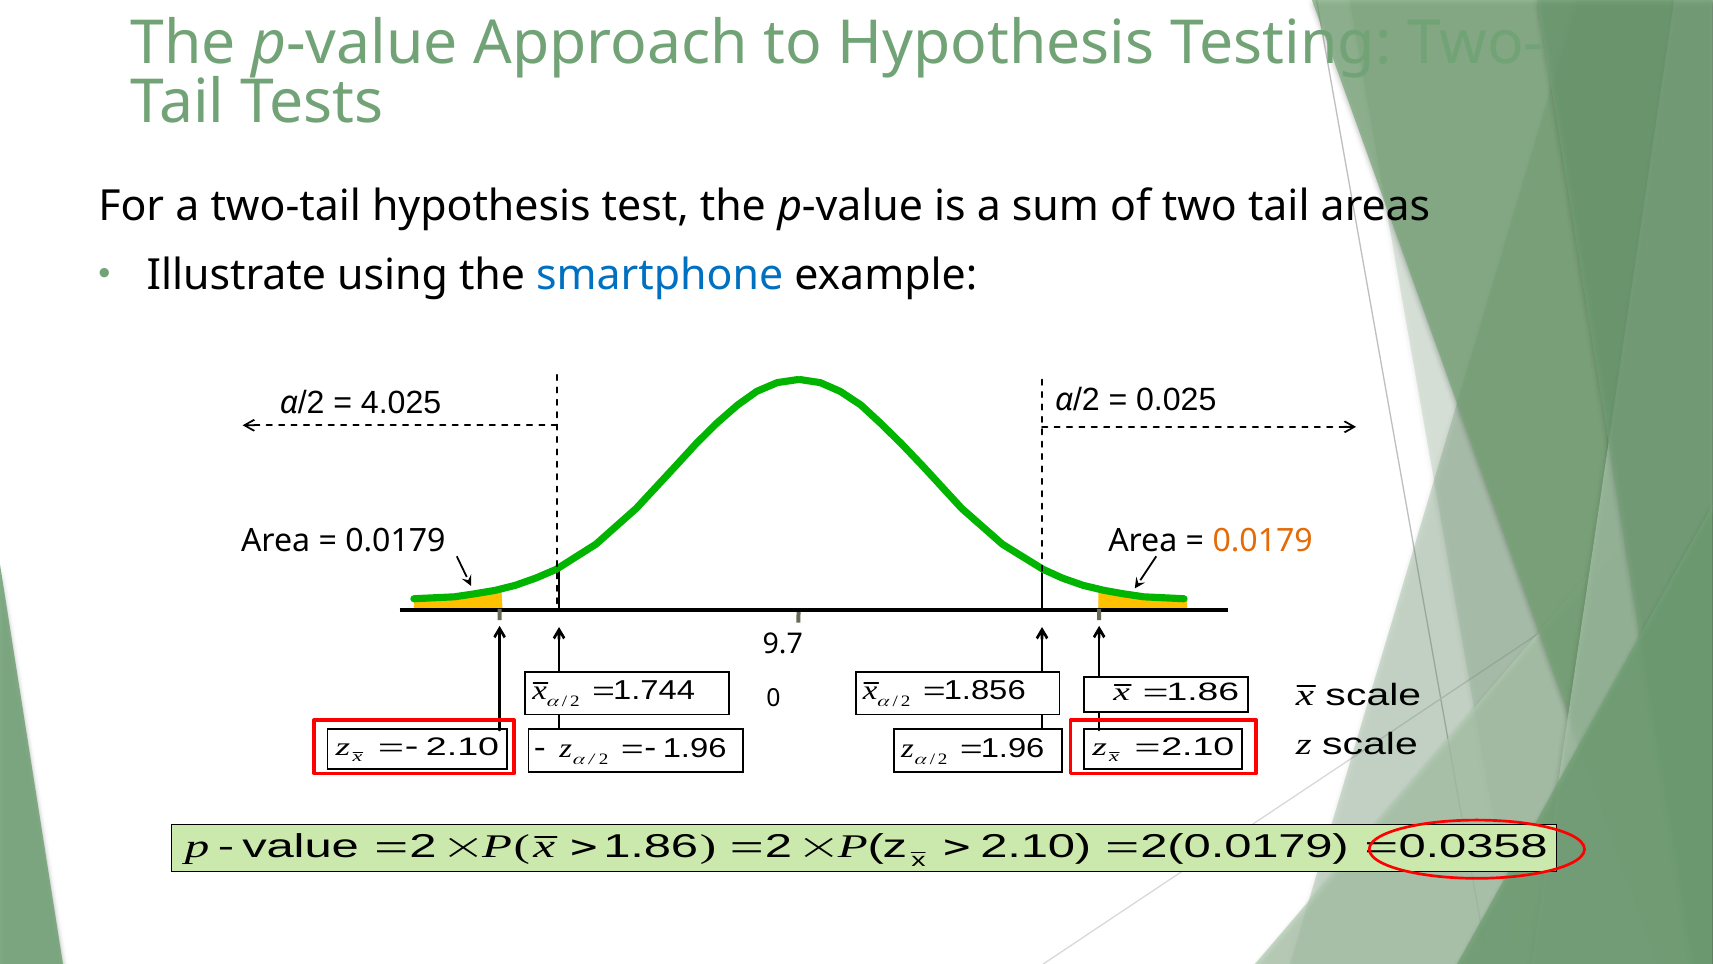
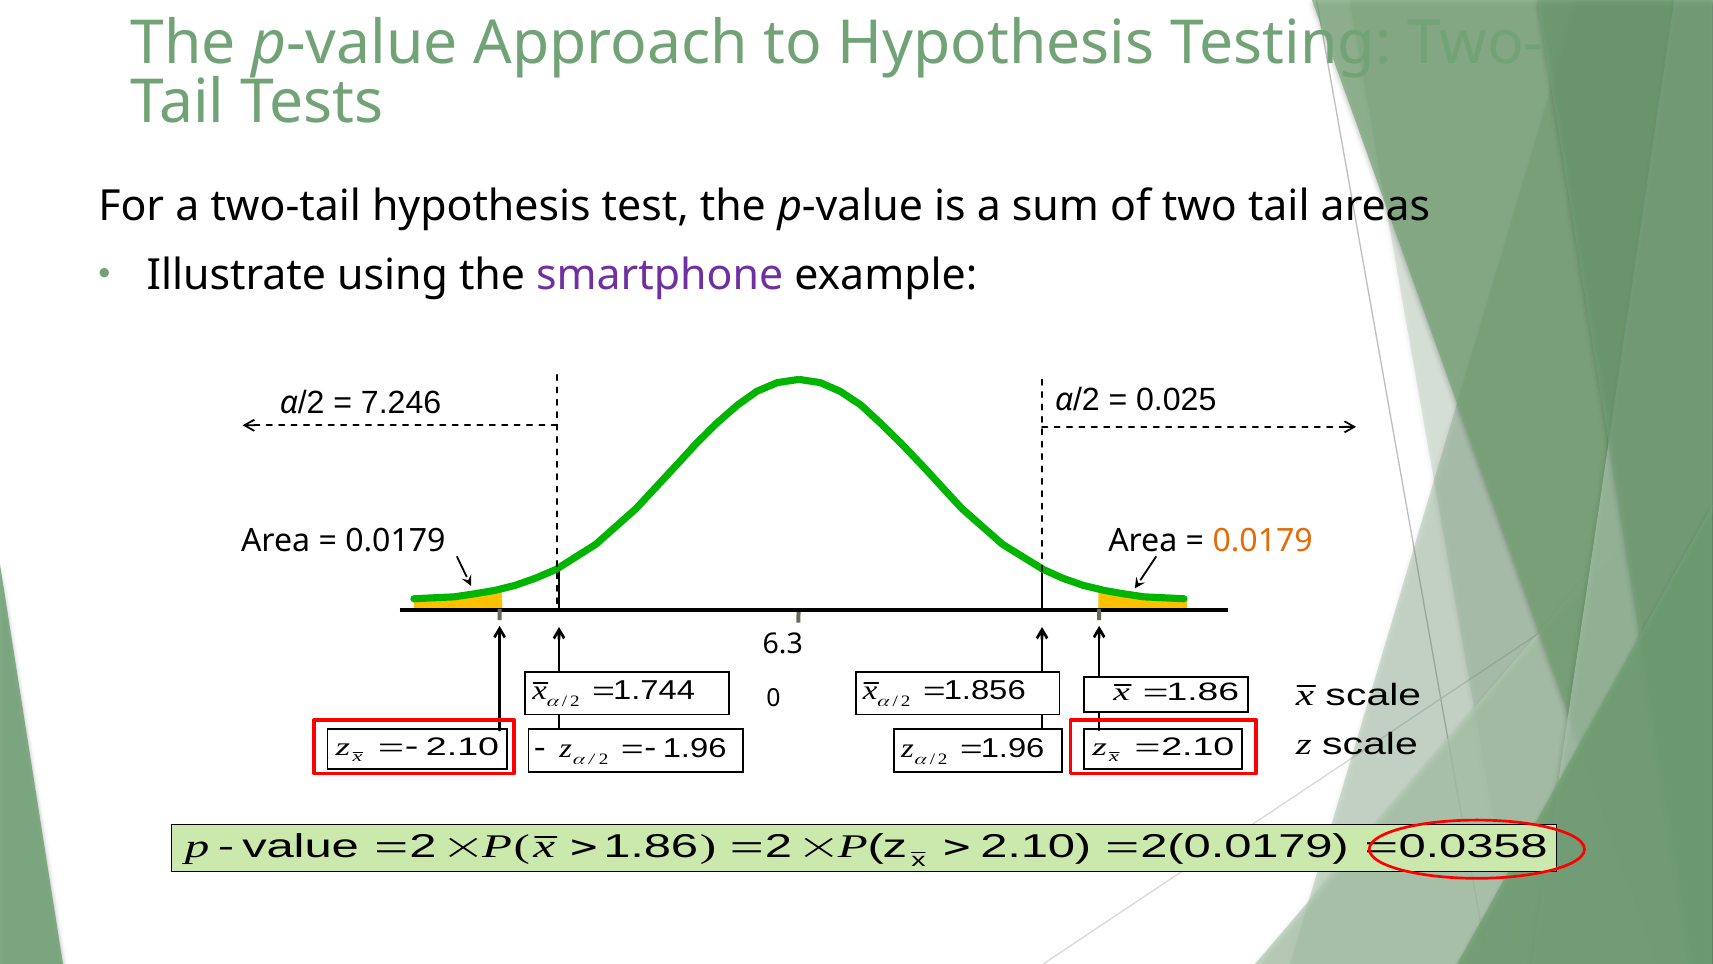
smartphone colour: blue -> purple (660, 276)
4.025: 4.025 -> 7.246 (401, 403)
9.7: 9.7 -> 6.3 (783, 643)
